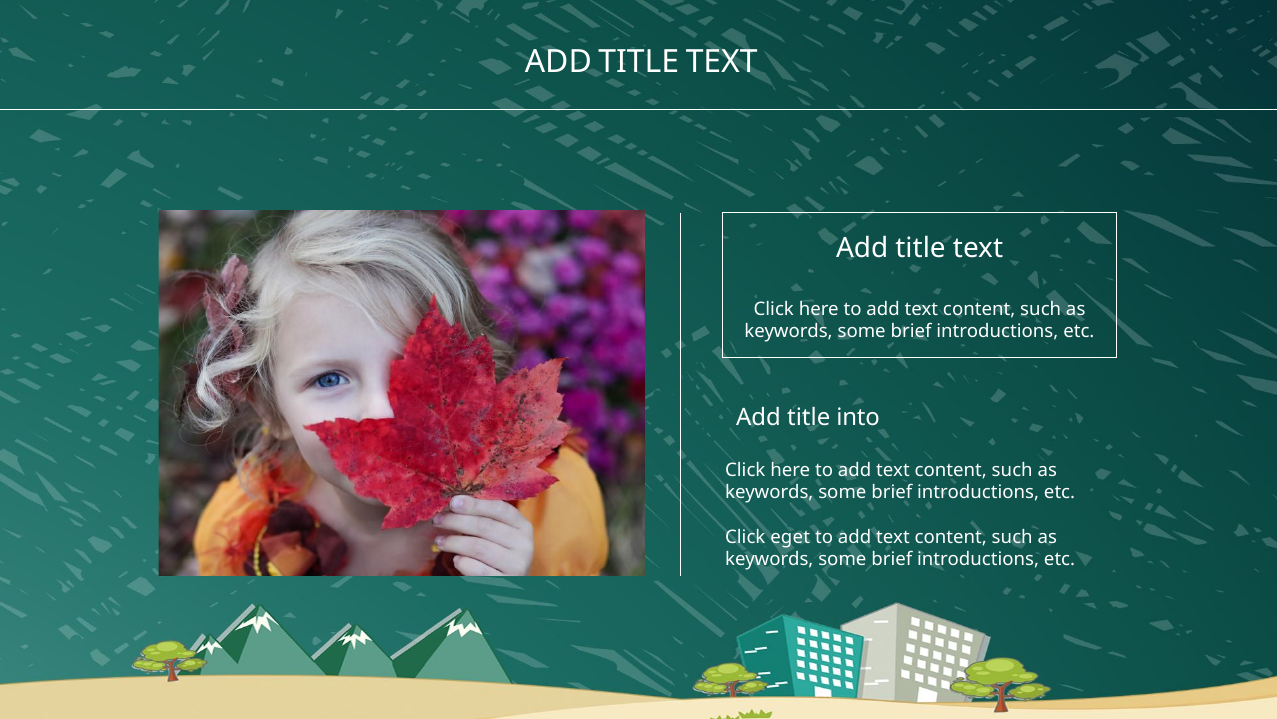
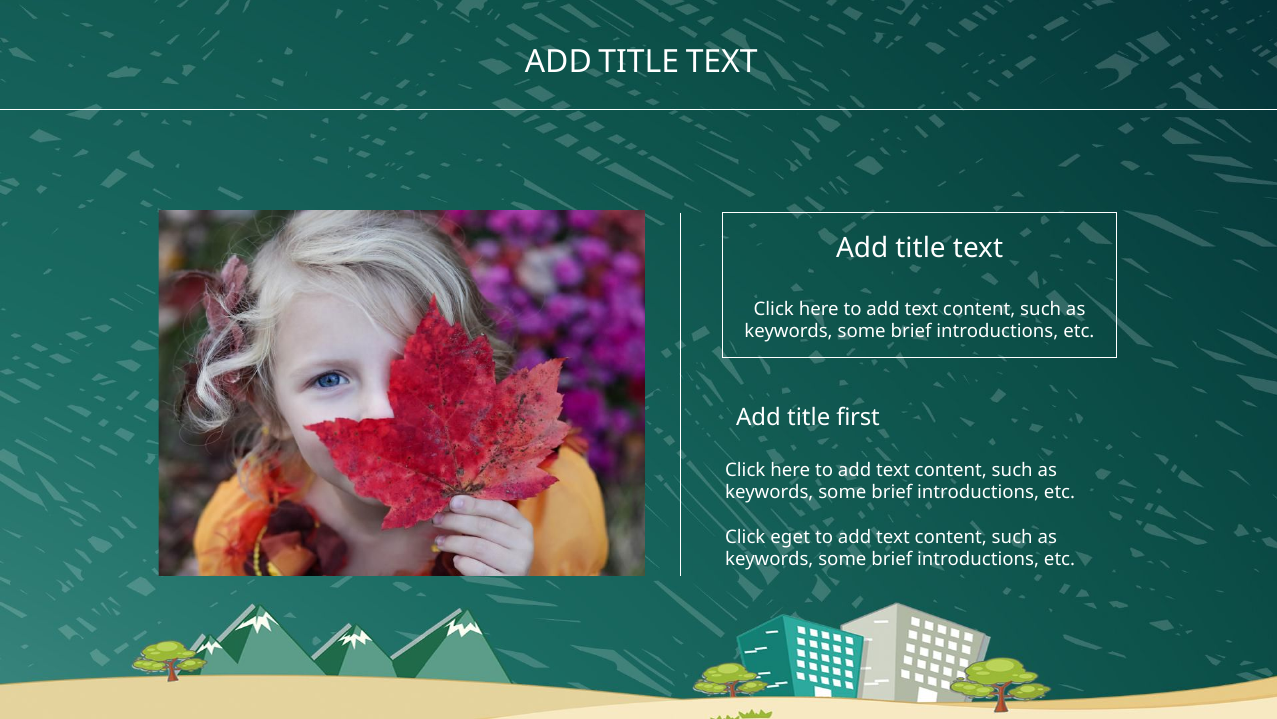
into: into -> first (858, 417)
